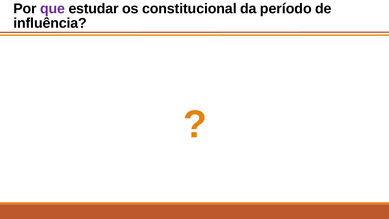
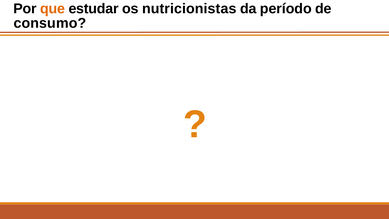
que colour: purple -> orange (53, 9)
constitucional: constitucional -> nutricionistas (189, 9)
influência: influência -> consumo (50, 23)
